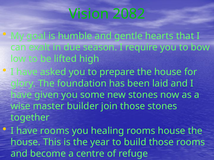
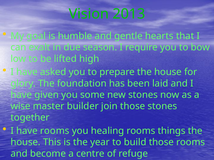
2082: 2082 -> 2013 (129, 14)
rooms house: house -> things (172, 131)
